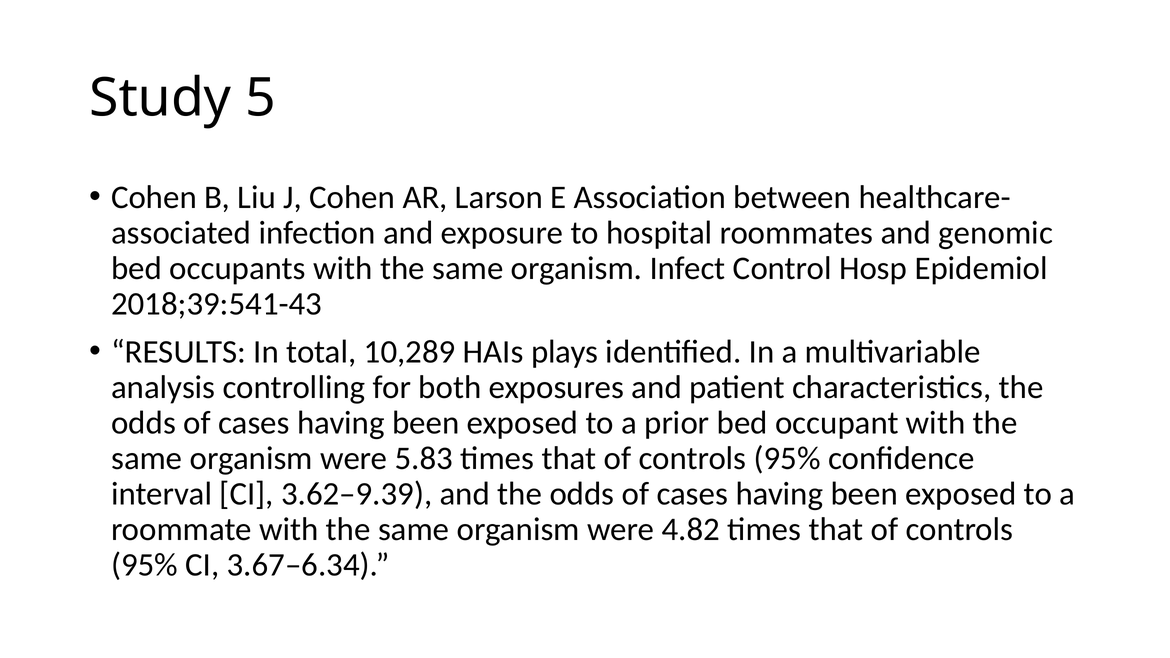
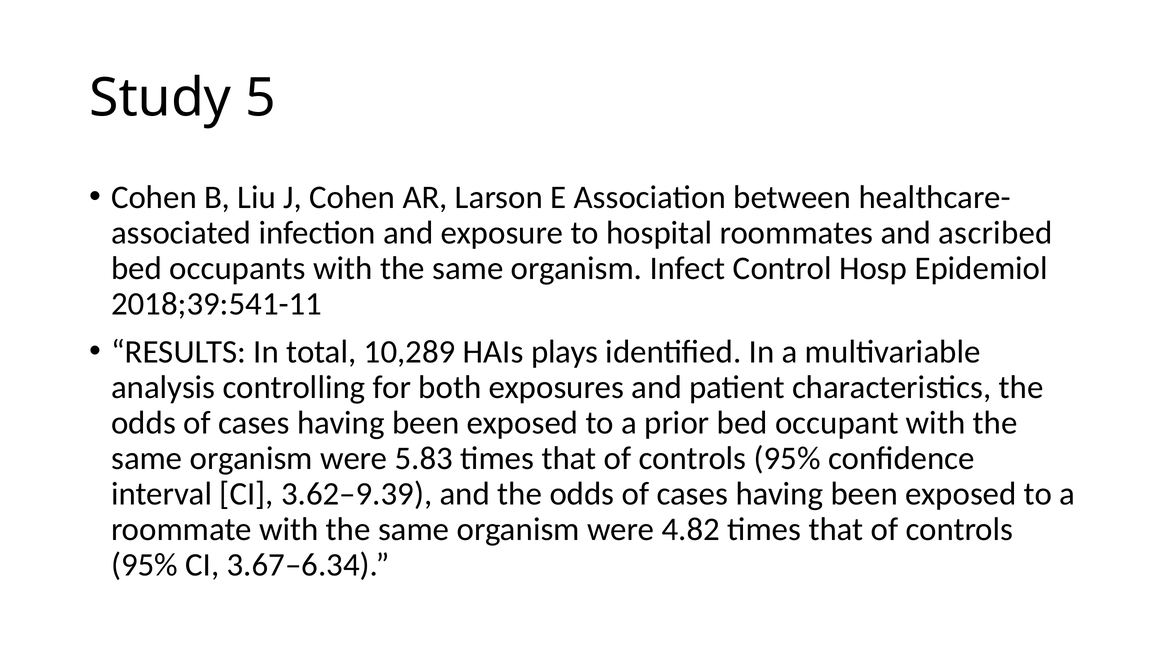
genomic: genomic -> ascribed (996, 233)
2018;39:541-43: 2018;39:541-43 -> 2018;39:541-11 (217, 304)
